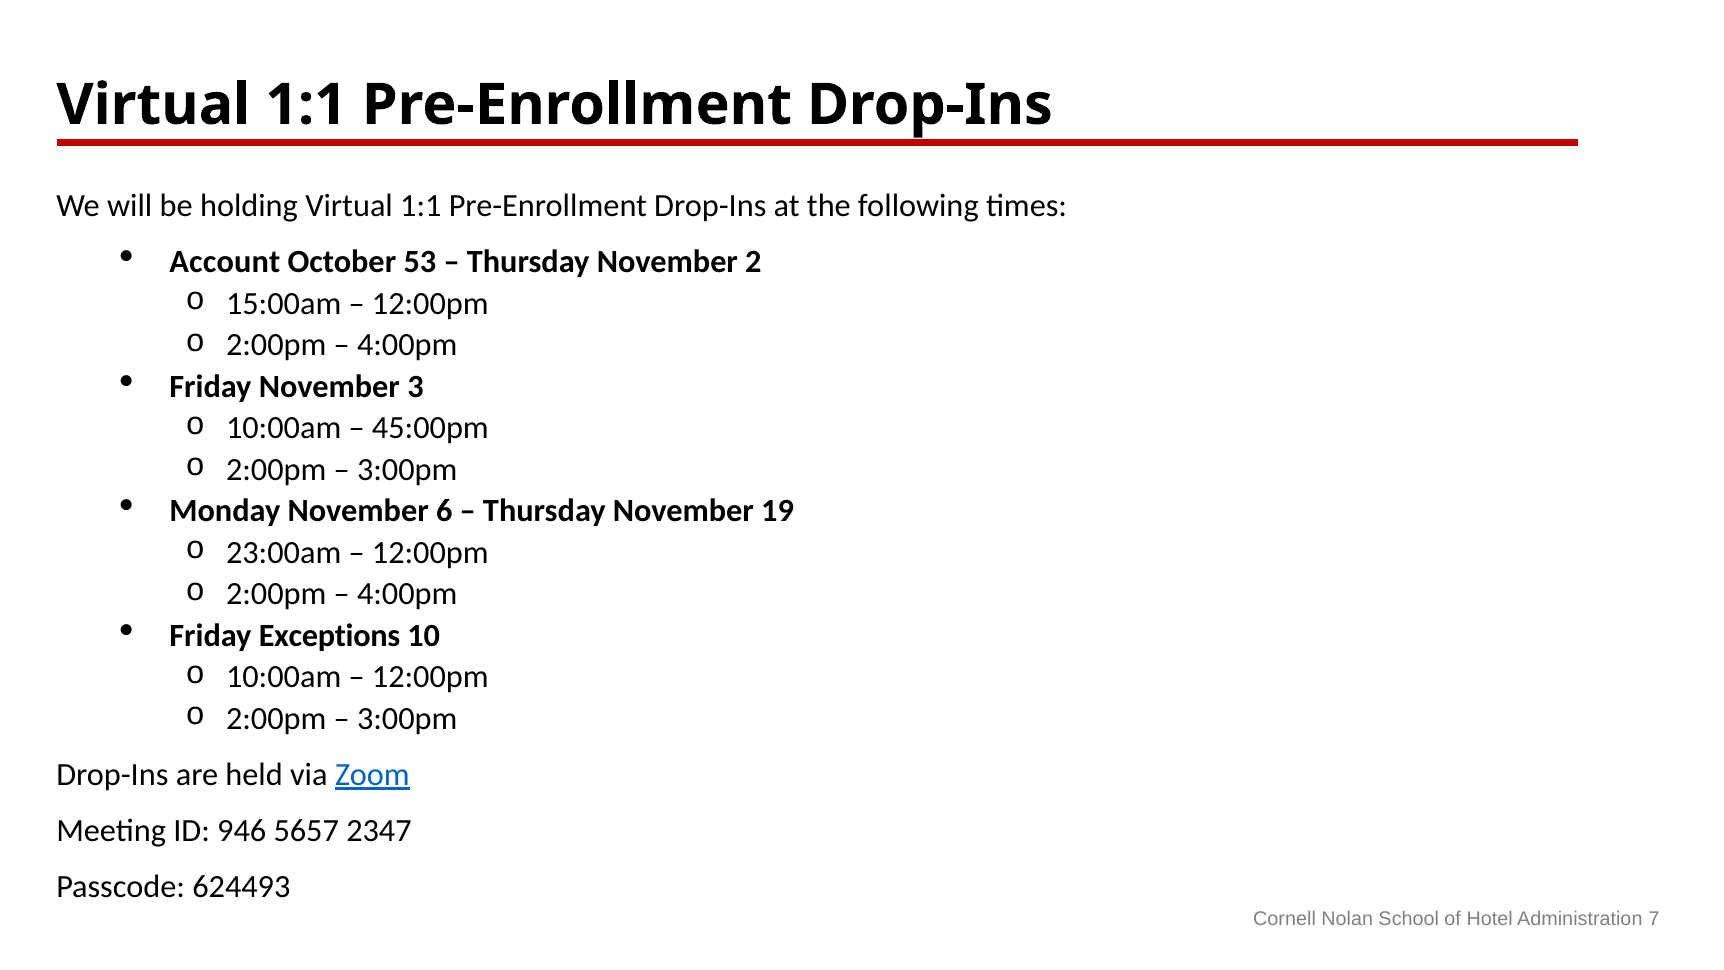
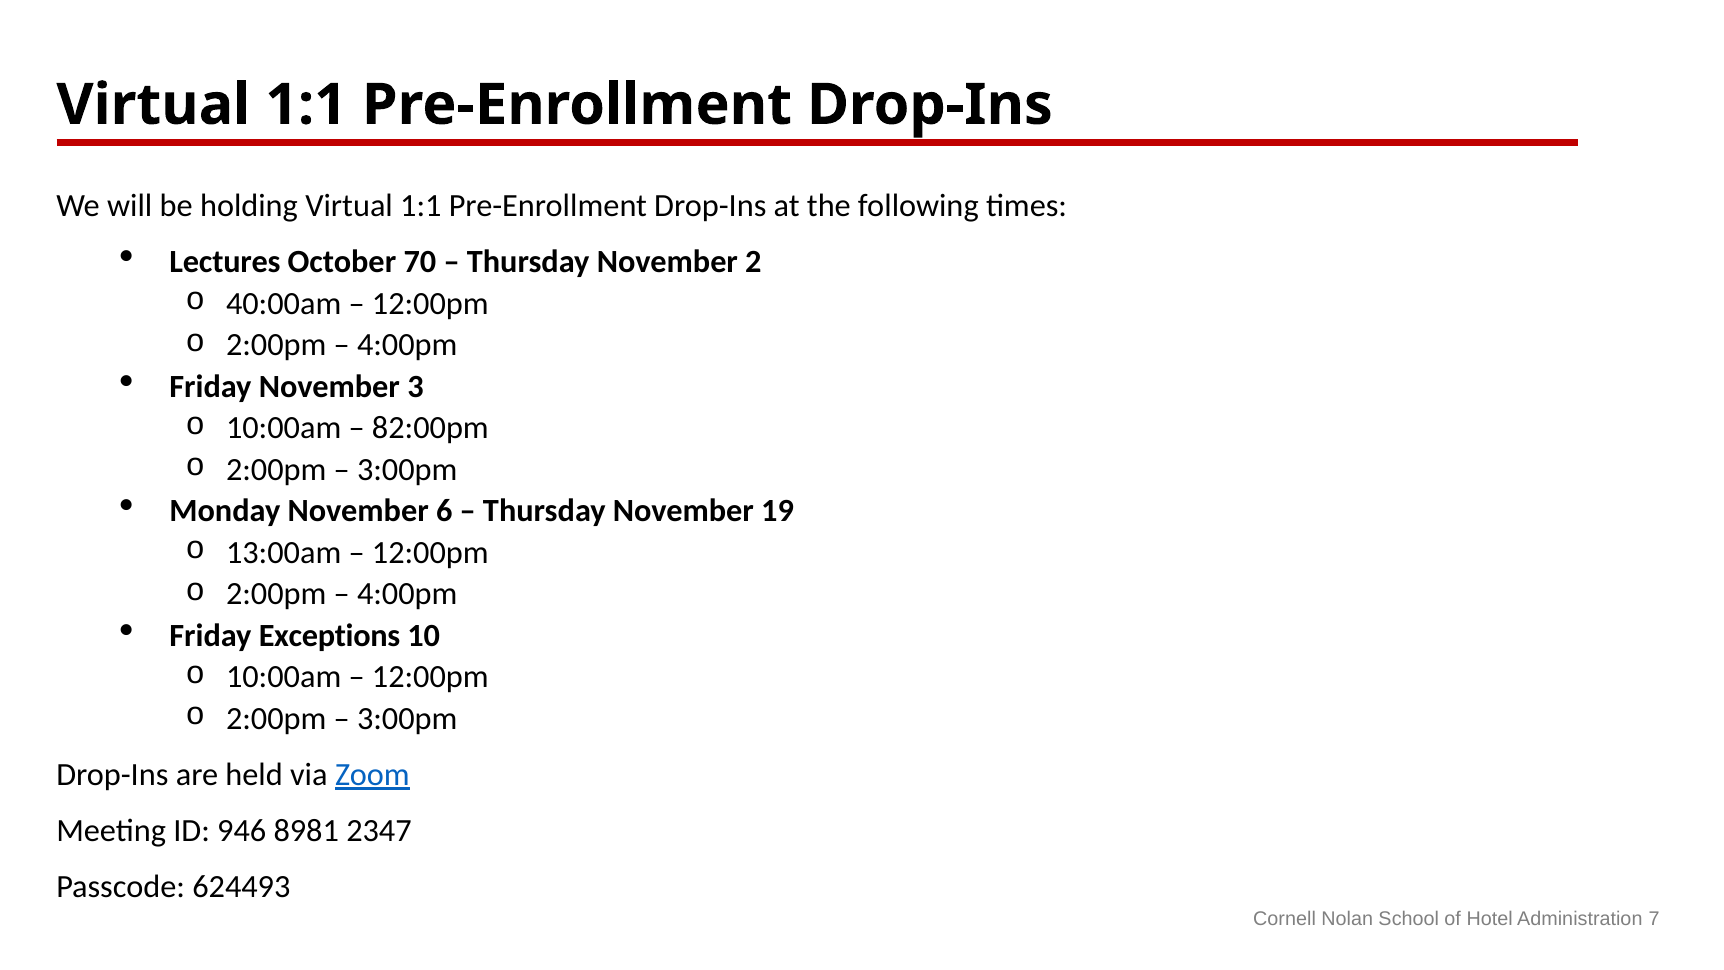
Account: Account -> Lectures (225, 262)
53: 53 -> 70 (420, 262)
15:00am: 15:00am -> 40:00am (284, 304)
45:00pm: 45:00pm -> 82:00pm (430, 428)
23:00am: 23:00am -> 13:00am (284, 552)
5657: 5657 -> 8981 (306, 831)
